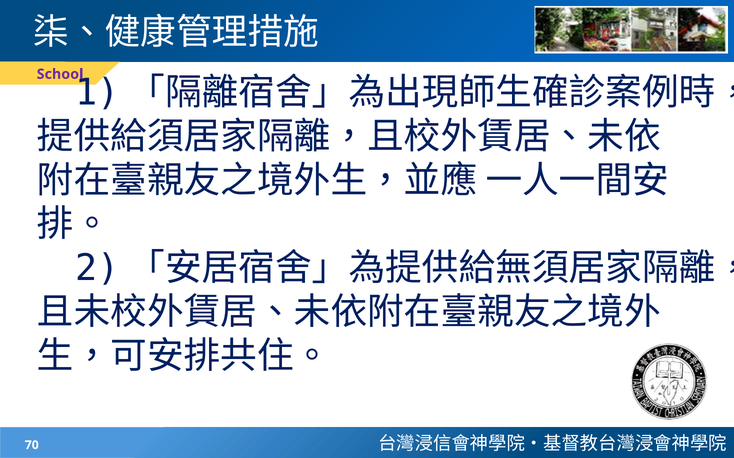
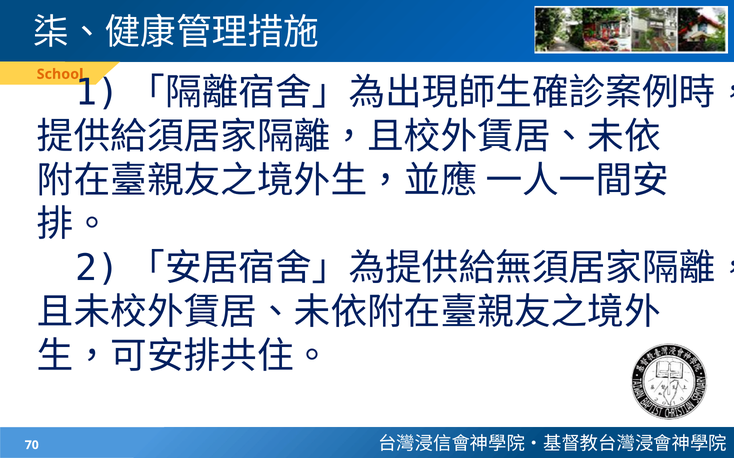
School colour: purple -> orange (60, 74)
